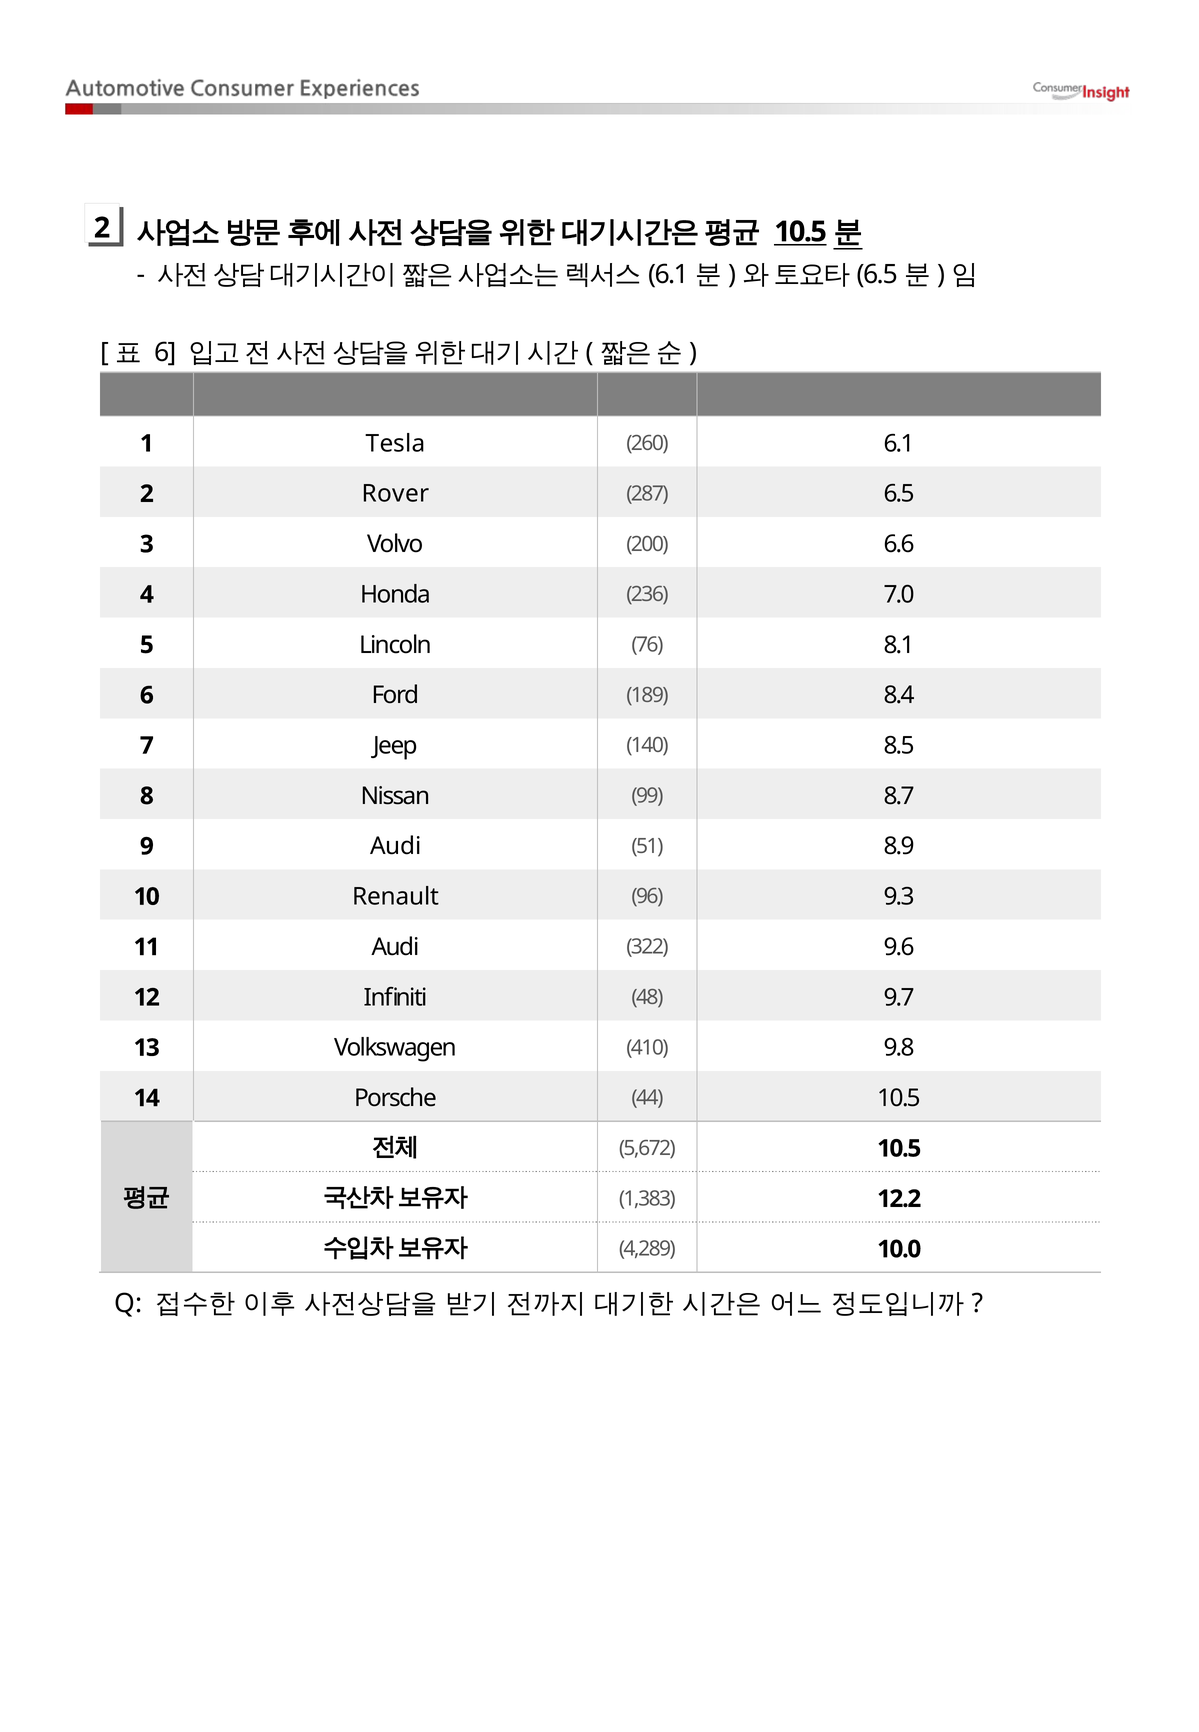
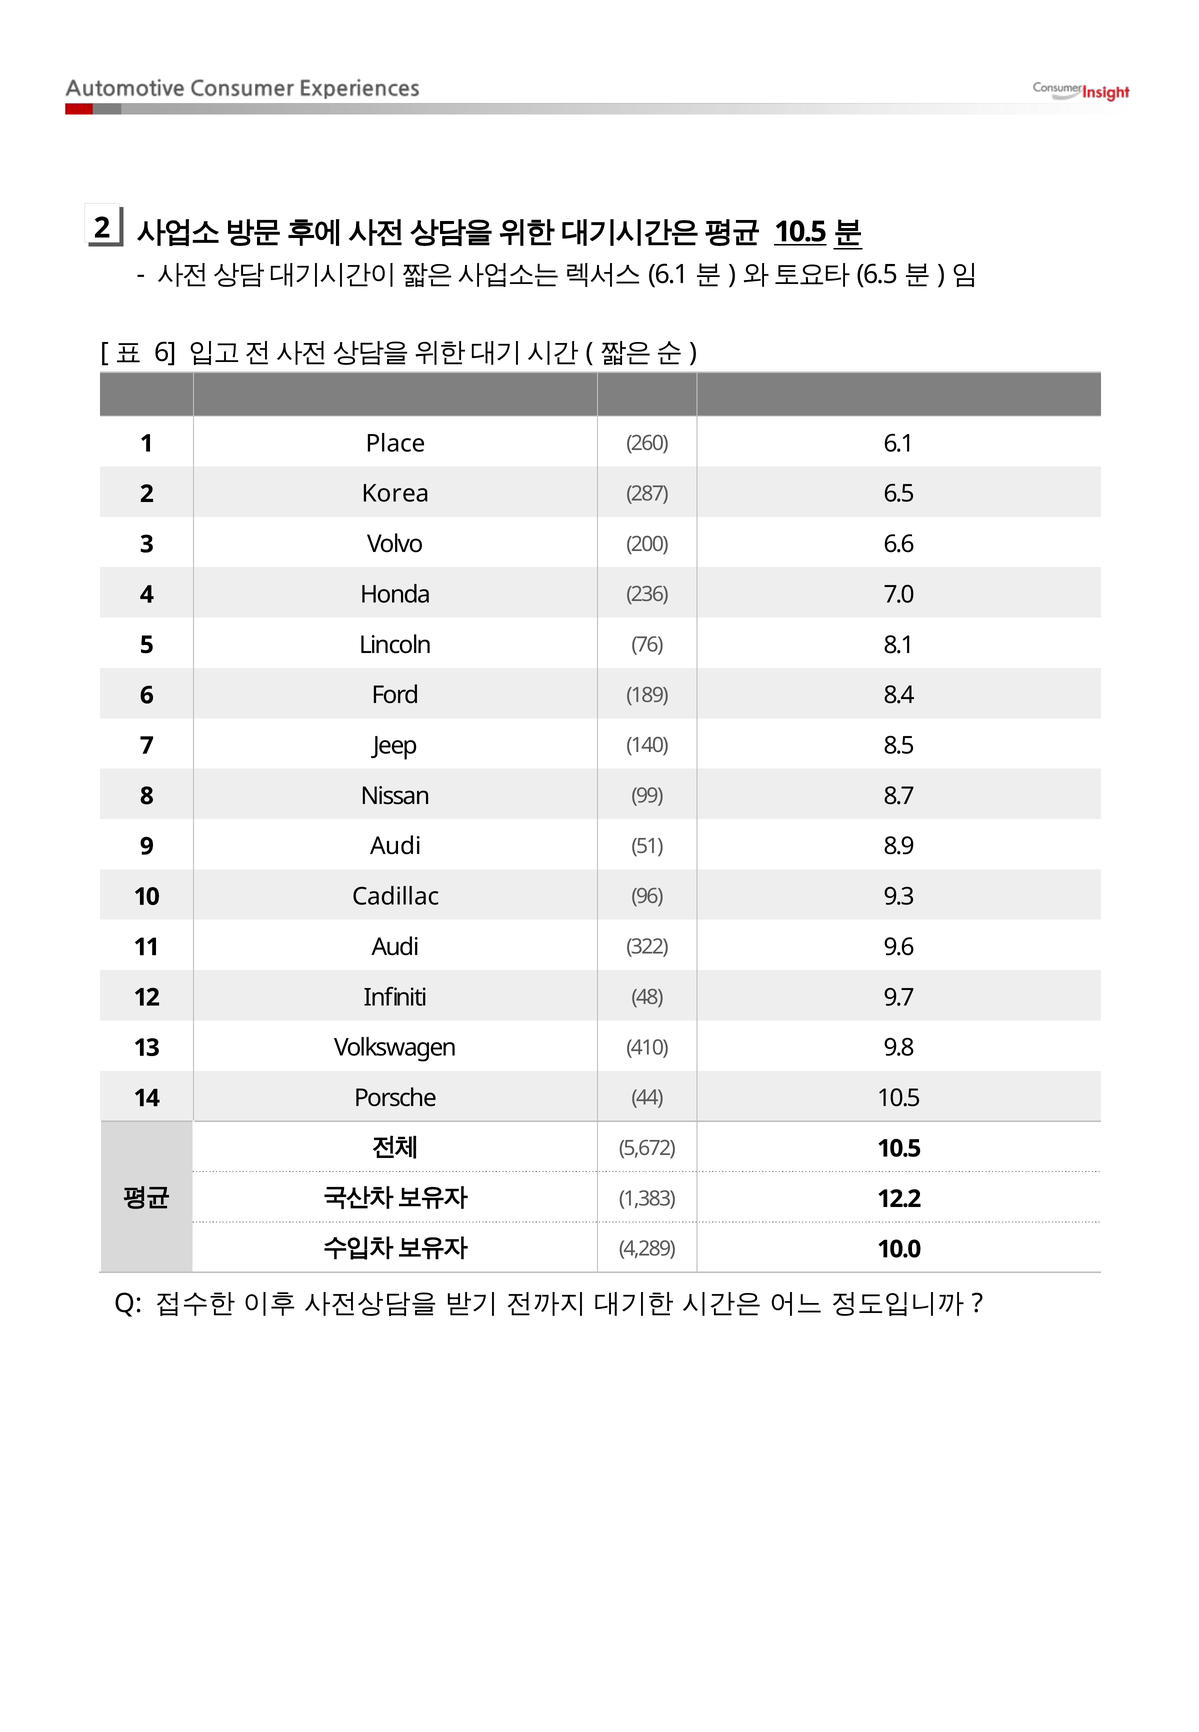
Tesla: Tesla -> Place (396, 444)
Rover: Rover -> Korea (396, 494)
Renault: Renault -> Cadillac (396, 897)
